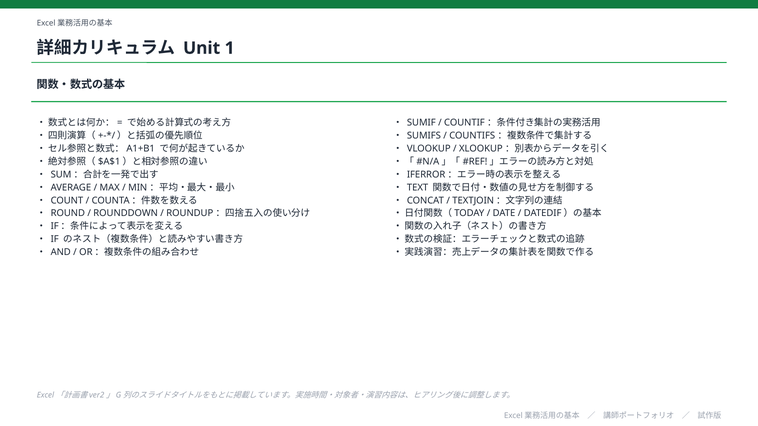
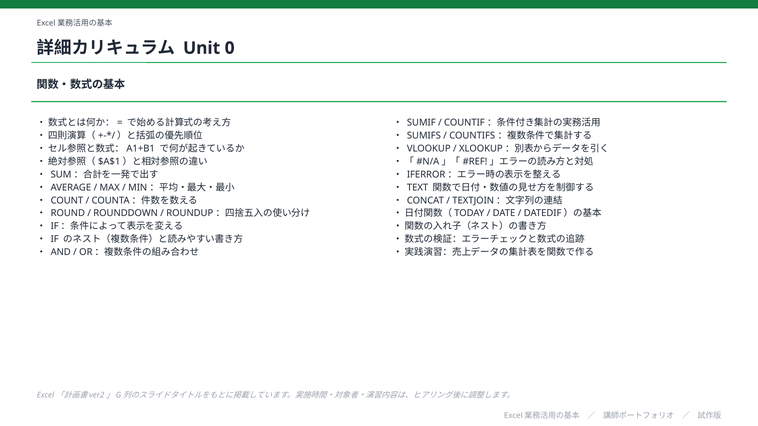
1: 1 -> 0 (230, 48)
